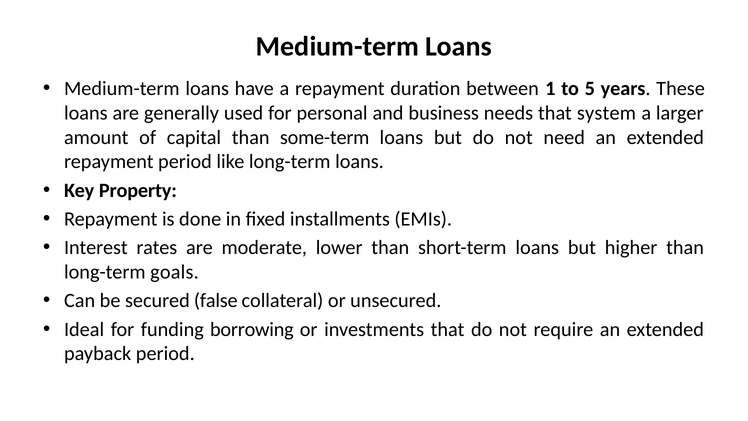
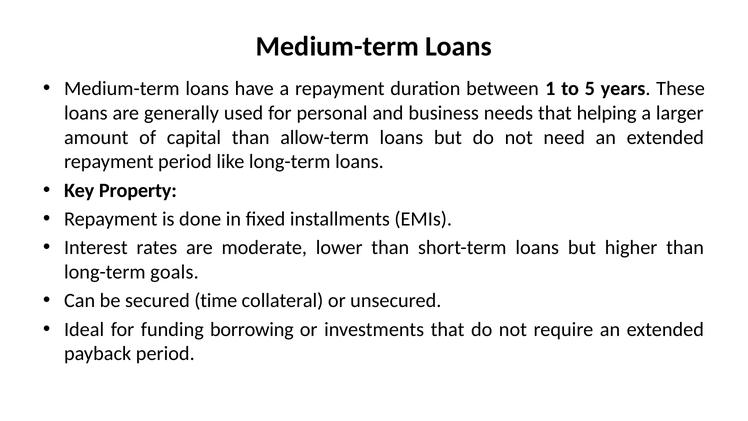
system: system -> helping (607, 113)
some-term: some-term -> allow-term (325, 137)
false: false -> time (216, 301)
